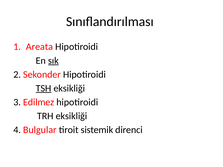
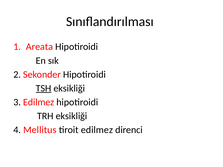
sık underline: present -> none (53, 61)
Bulgular: Bulgular -> Mellitus (40, 130)
tiroit sistemik: sistemik -> edilmez (97, 130)
